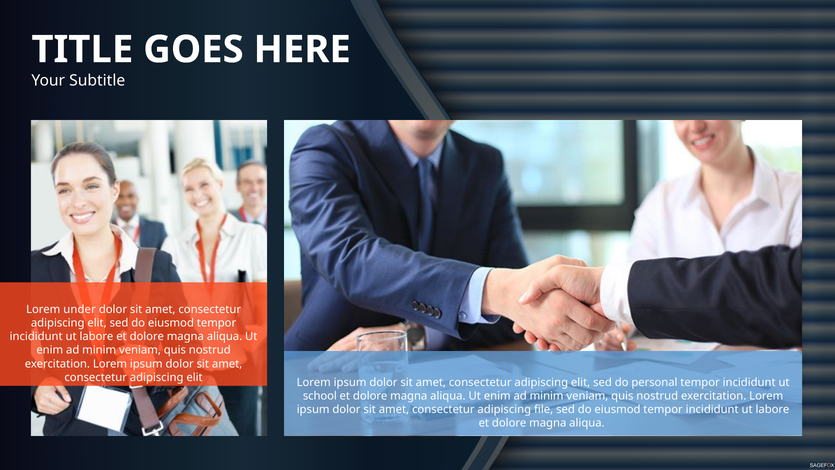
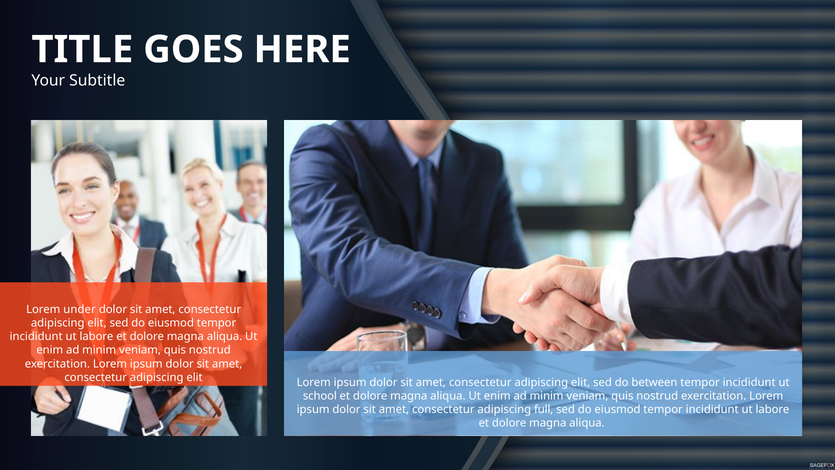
personal: personal -> between (654, 382)
file: file -> full (544, 409)
